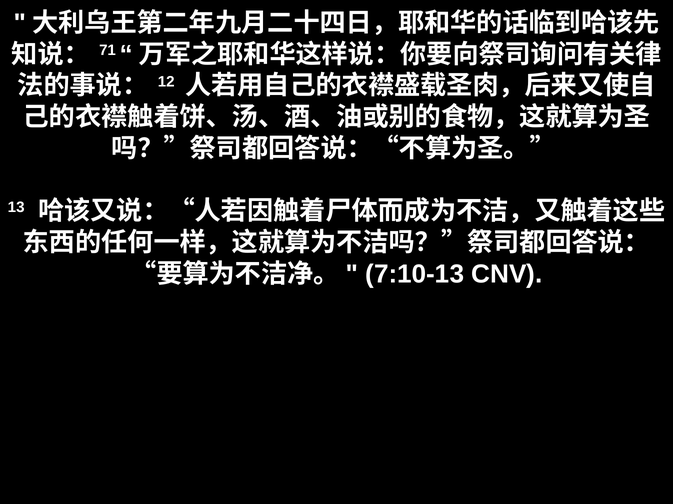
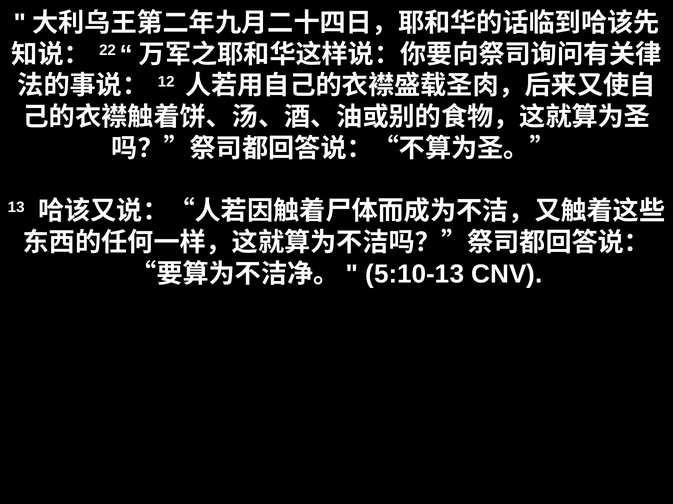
71: 71 -> 22 (108, 50)
7:10-13: 7:10-13 -> 5:10-13 (415, 274)
